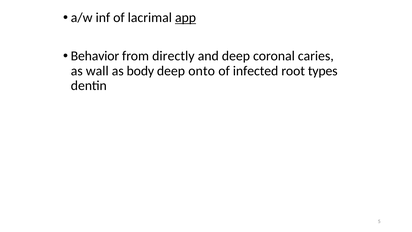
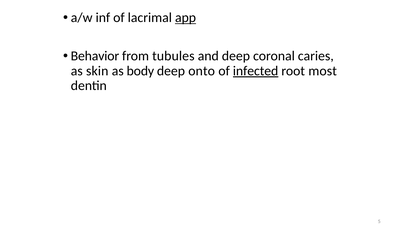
directly: directly -> tubules (173, 56)
wall: wall -> skin (97, 71)
infected underline: none -> present (256, 71)
types: types -> most (323, 71)
